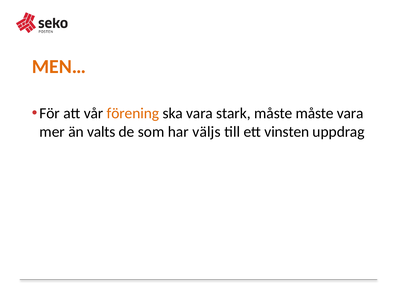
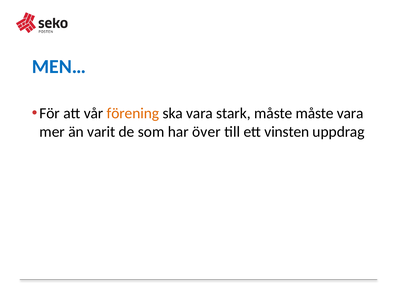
MEN… colour: orange -> blue (59, 67)
valts: valts -> varit (101, 132)
väljs: väljs -> över (207, 132)
